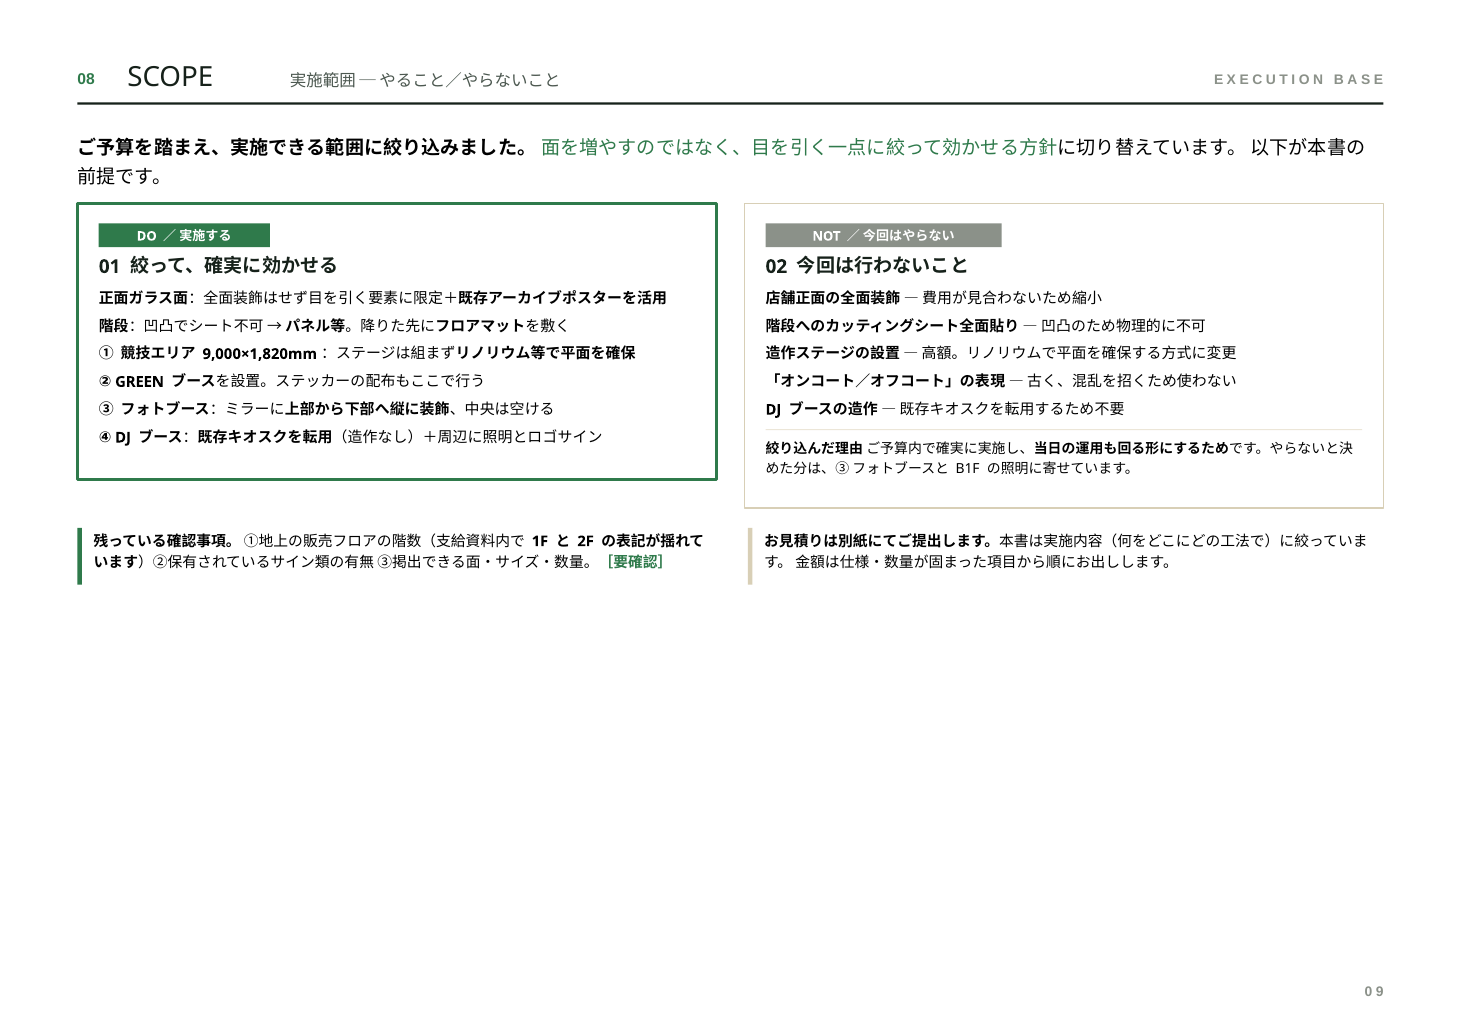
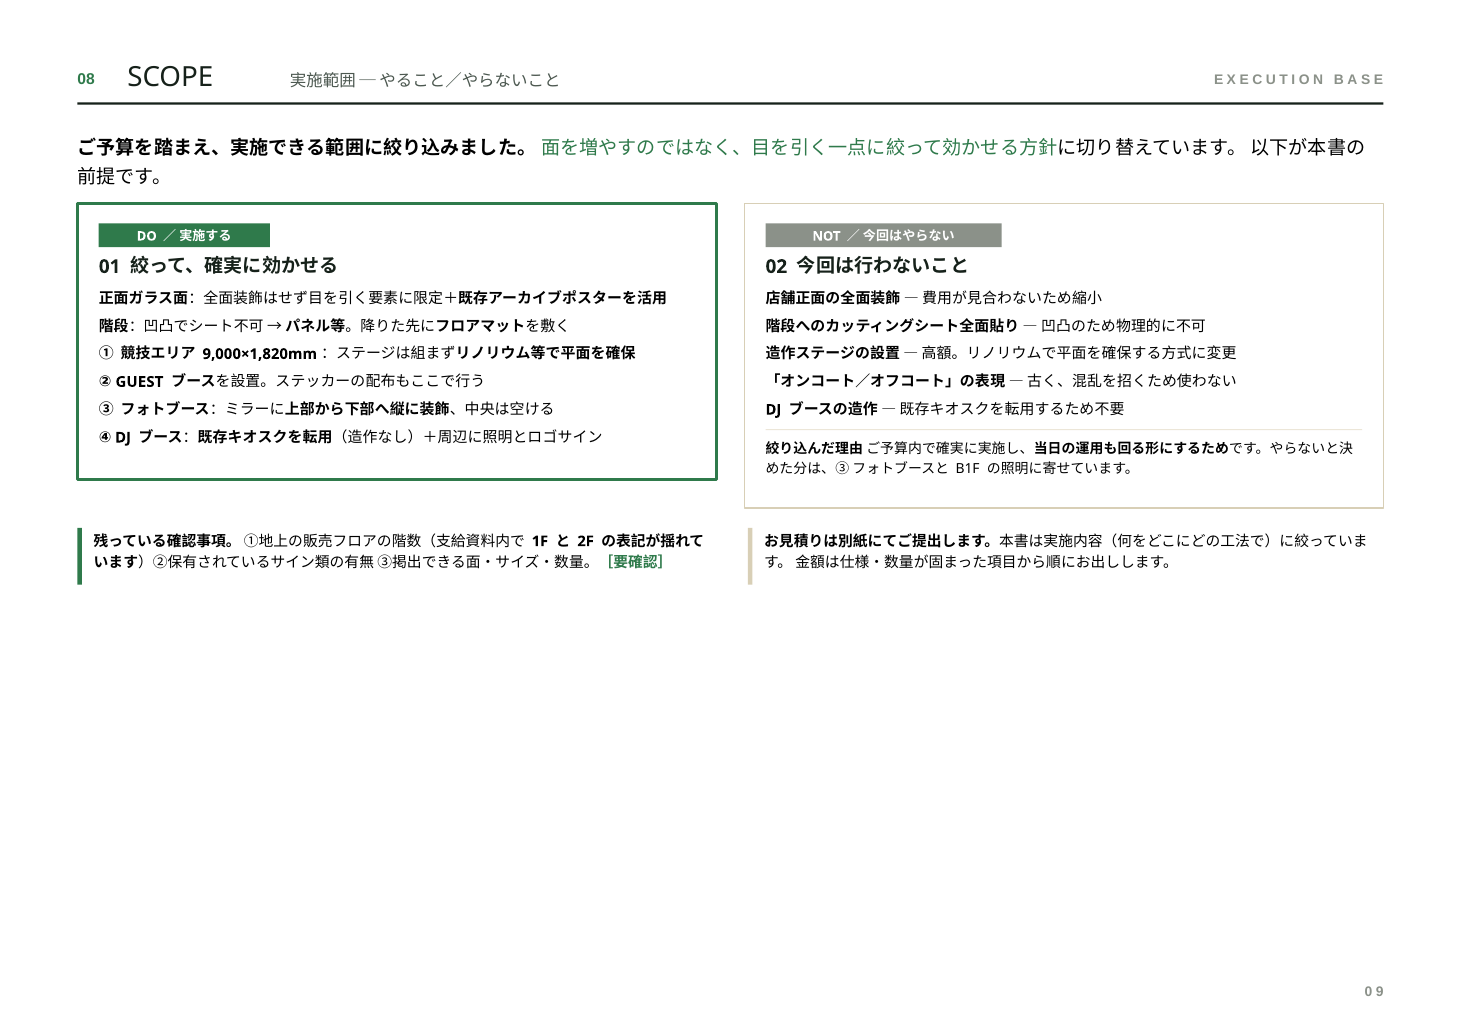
GREEN: GREEN -> GUEST (139, 382)
